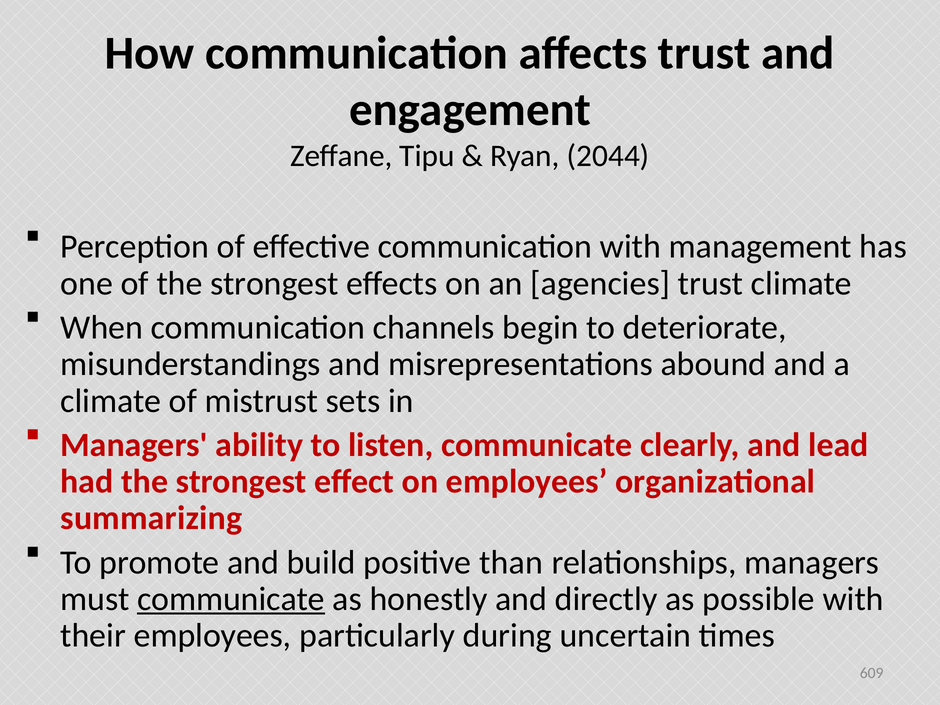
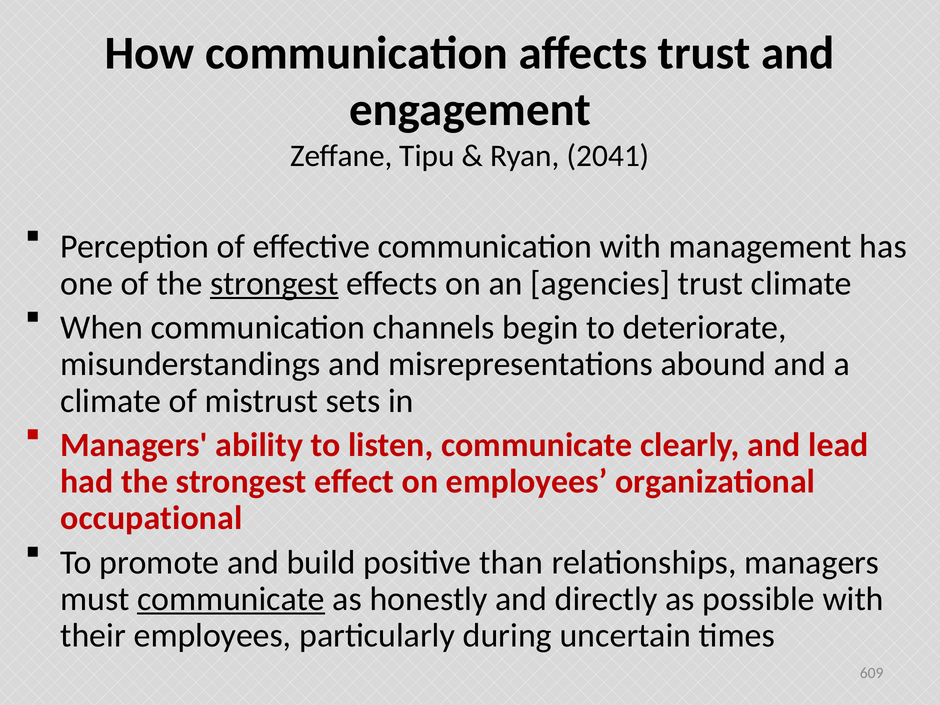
2044: 2044 -> 2041 (608, 156)
strongest underline: none -> present (274, 283)
summarizing: summarizing -> occupational (151, 518)
